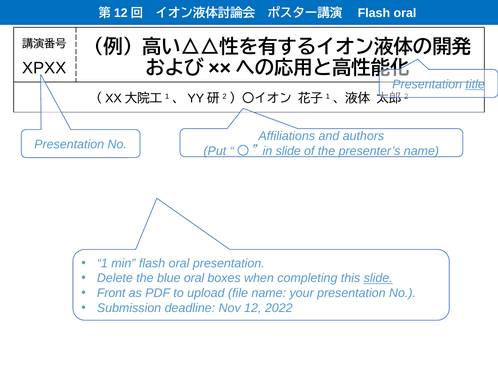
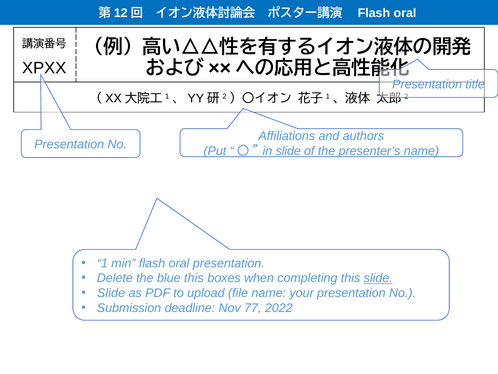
title underline: present -> none (475, 84)
blue oral: oral -> this (194, 278)
Front: Front -> Slide (111, 293)
12: 12 -> 77 (253, 308)
